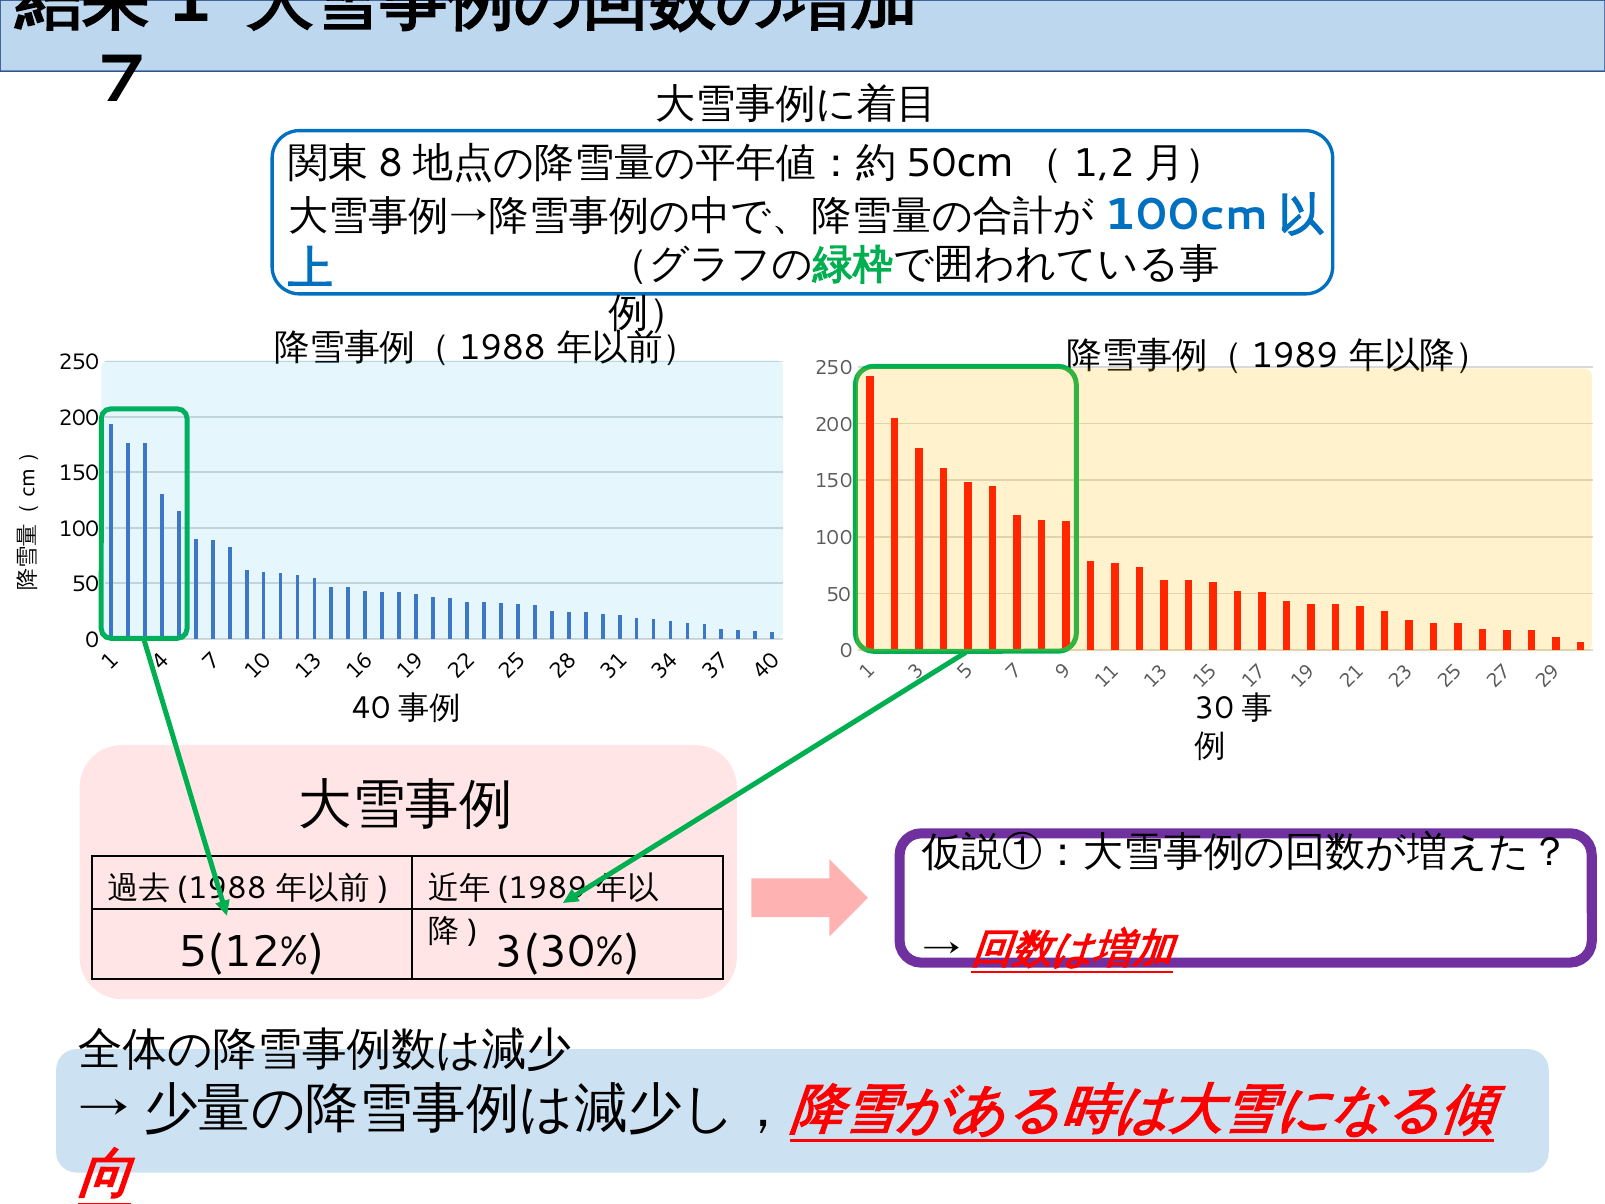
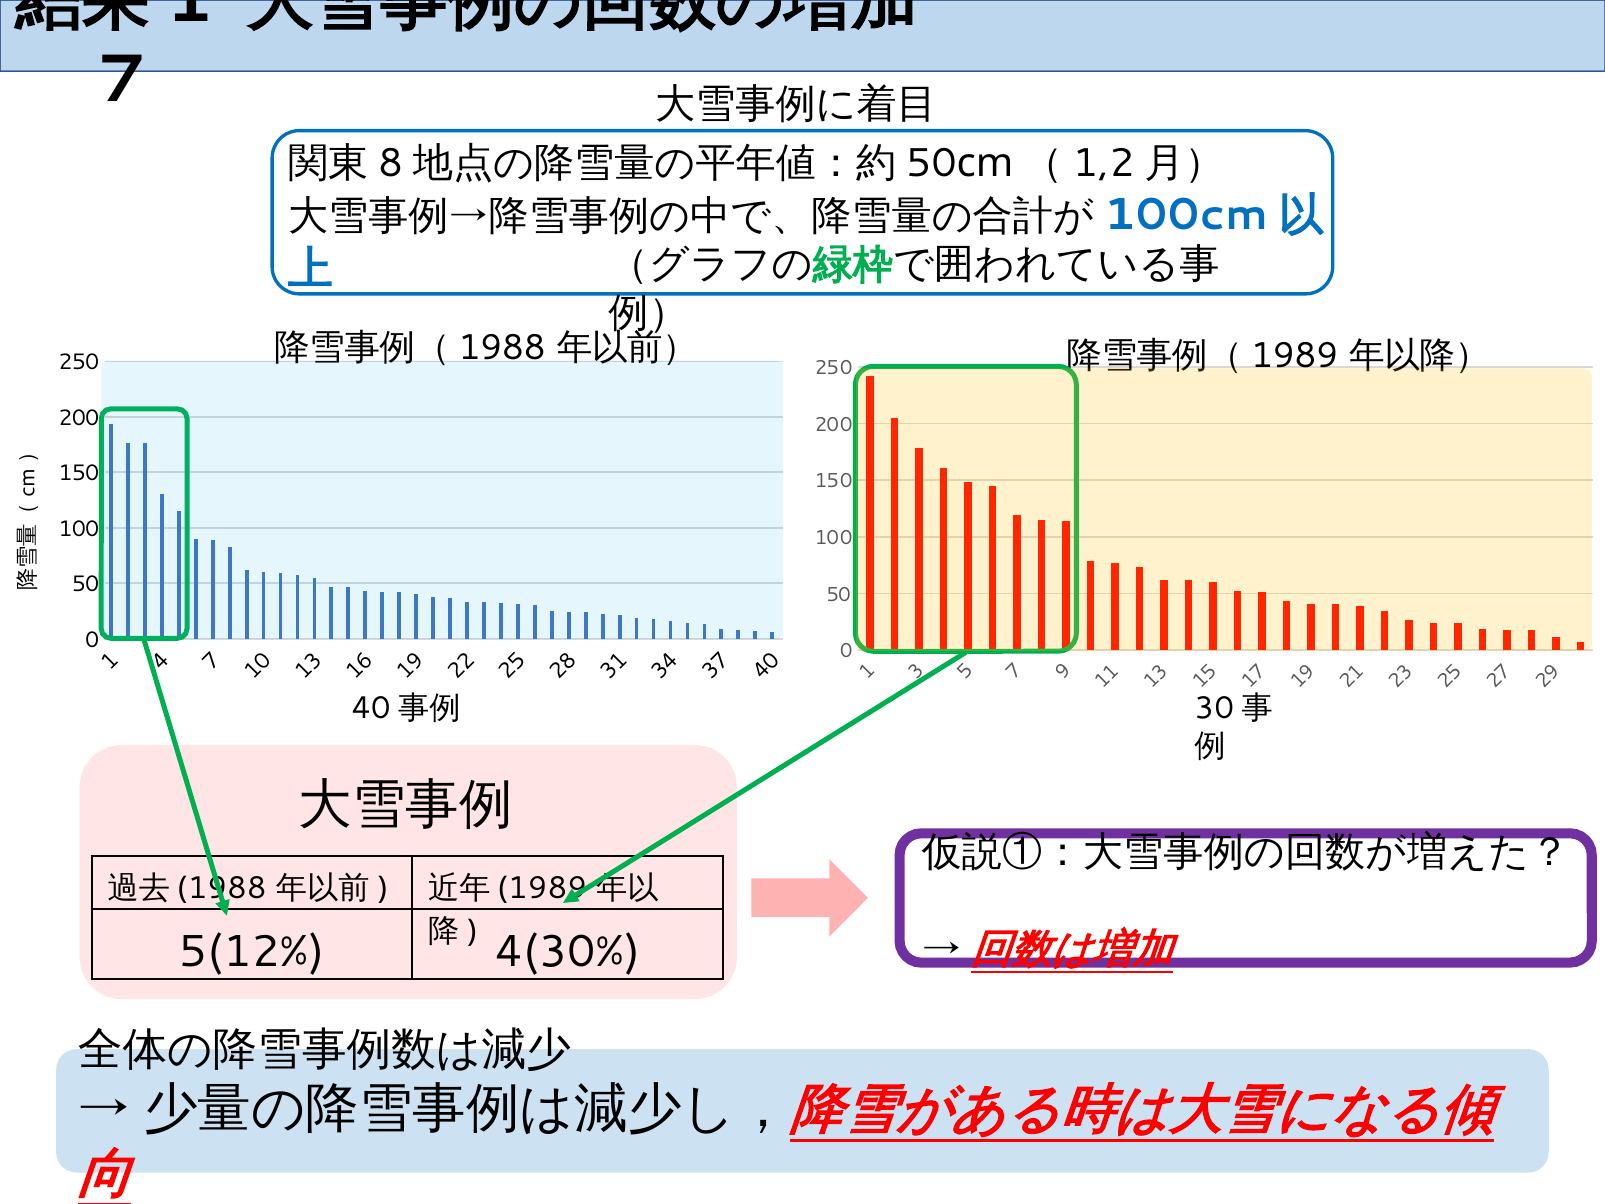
3(30%: 3(30% -> 4(30% (567, 951)
